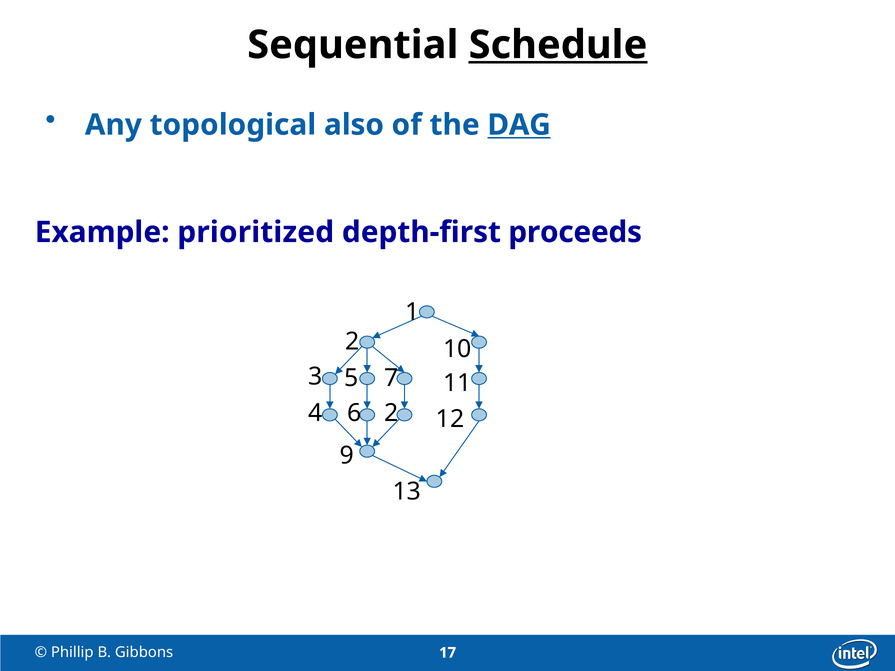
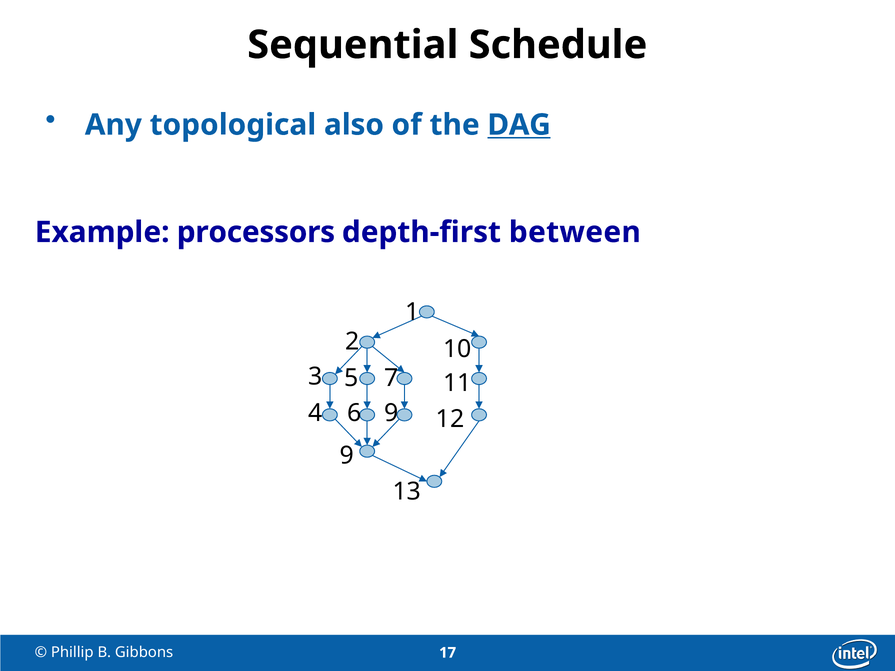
Schedule underline: present -> none (558, 45)
prioritized: prioritized -> processors (256, 232)
proceeds: proceeds -> between (575, 232)
6 2: 2 -> 9 (392, 413)
